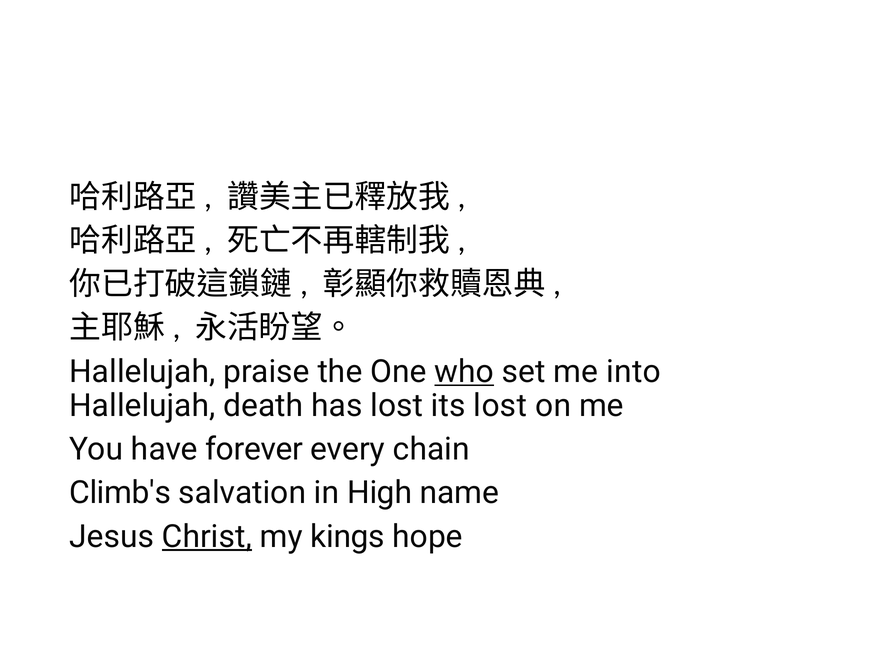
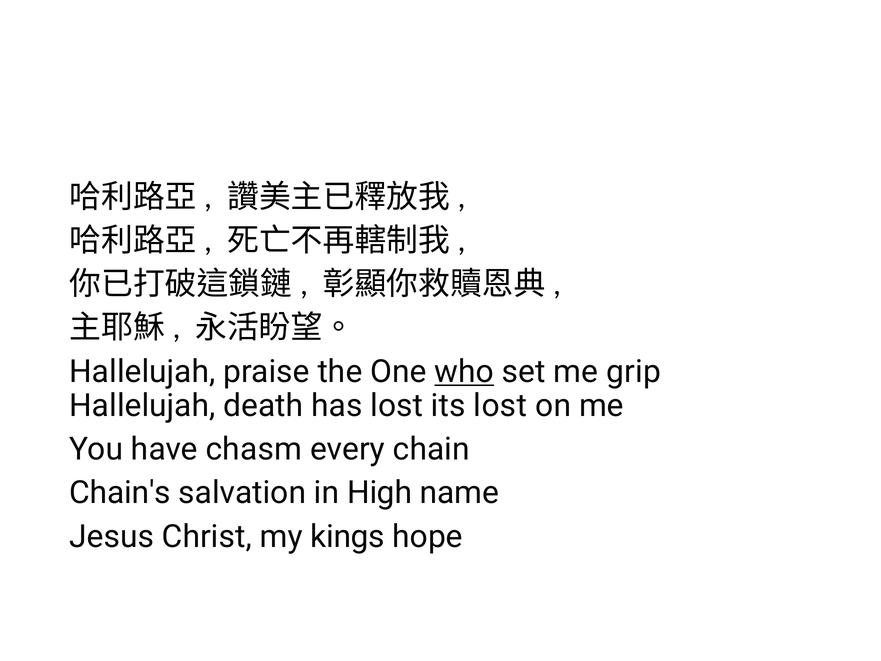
into: into -> grip (634, 371)
forever: forever -> chasm (254, 449)
Climb's: Climb's -> Chain's (120, 493)
Christ underline: present -> none (207, 536)
